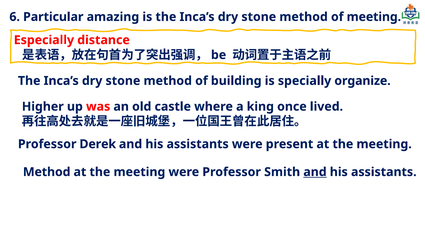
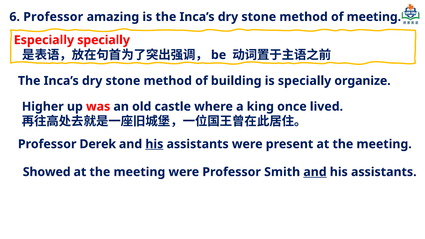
6 Particular: Particular -> Professor (53, 17)
Especially distance: distance -> specially (104, 40)
his underline: none -> present (154, 144)
Method: Method -> Showed (47, 172)
